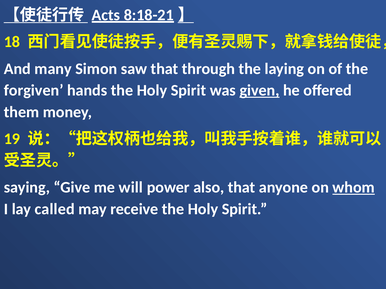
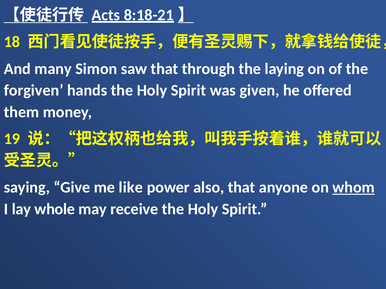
given underline: present -> none (259, 91)
will: will -> like (131, 188)
called: called -> whole (55, 209)
